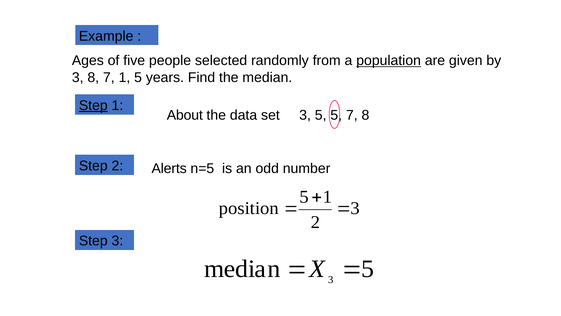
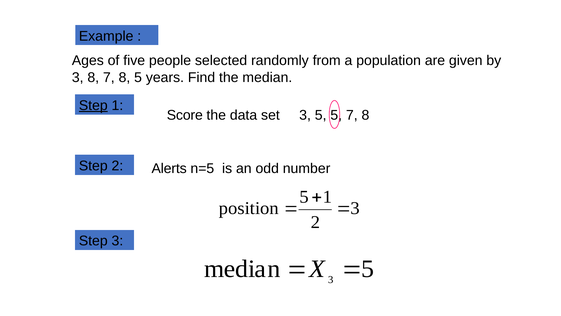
population underline: present -> none (389, 61)
8 7 1: 1 -> 8 (124, 77)
About: About -> Score (185, 115)
